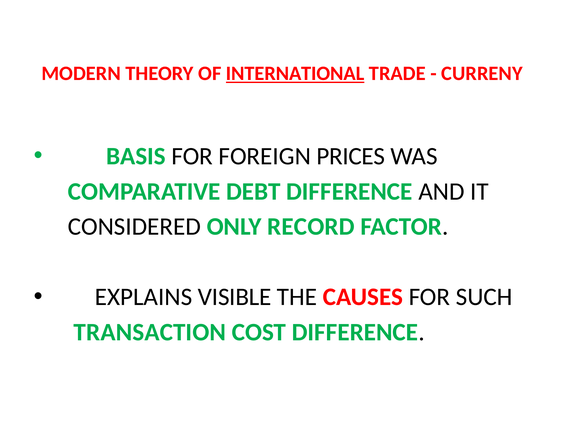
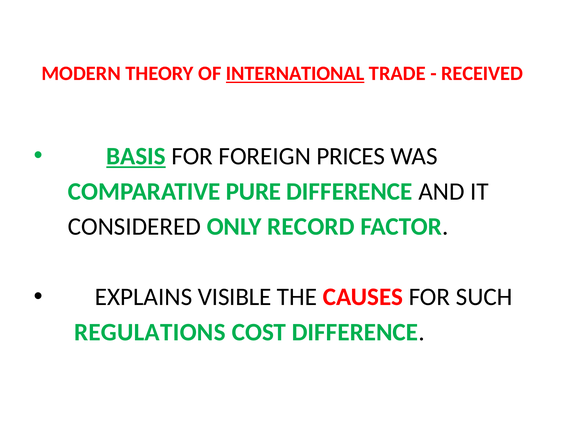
CURRENY: CURRENY -> RECEIVED (482, 73)
BASIS underline: none -> present (136, 156)
DEBT: DEBT -> PURE (253, 191)
TRANSACTION: TRANSACTION -> REGULATIONS (150, 332)
